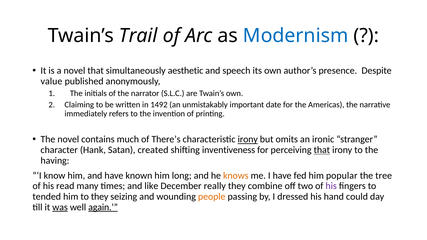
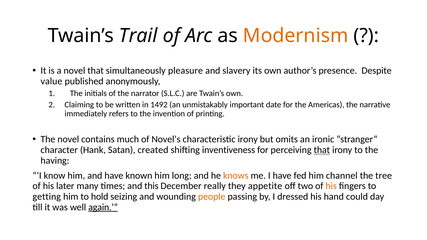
Modernism colour: blue -> orange (296, 36)
aesthetic: aesthetic -> pleasure (185, 71)
speech: speech -> slavery (236, 71)
There’s: There’s -> Novel’s (166, 139)
irony underline: present -> none (248, 139)
popular: popular -> channel (342, 176)
read: read -> later (65, 186)
like: like -> this (151, 186)
combine: combine -> appetite (265, 186)
his colour: purple -> orange (331, 186)
tended: tended -> getting (47, 197)
to they: they -> hold (100, 197)
was underline: present -> none (60, 207)
